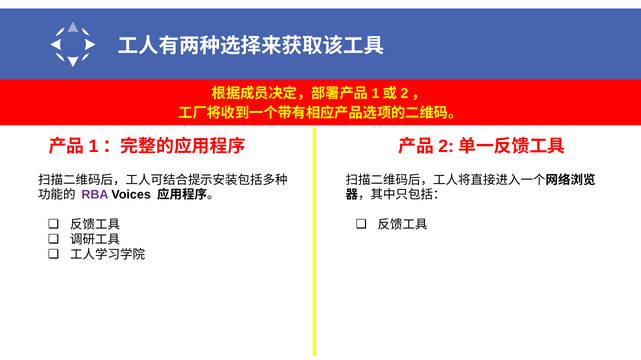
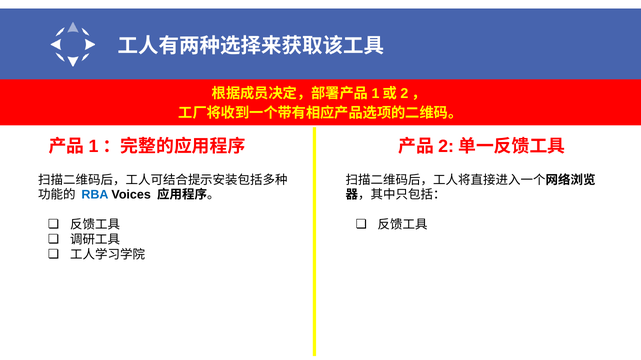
RBA colour: purple -> blue (95, 195)
